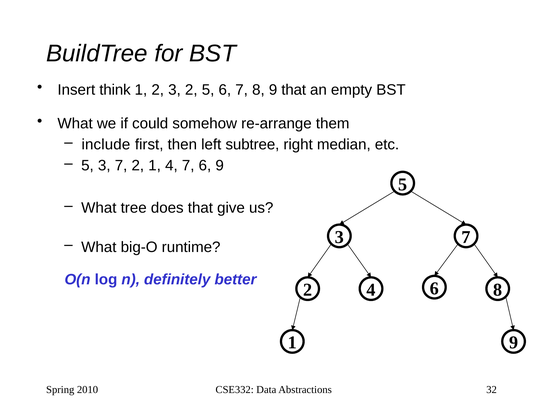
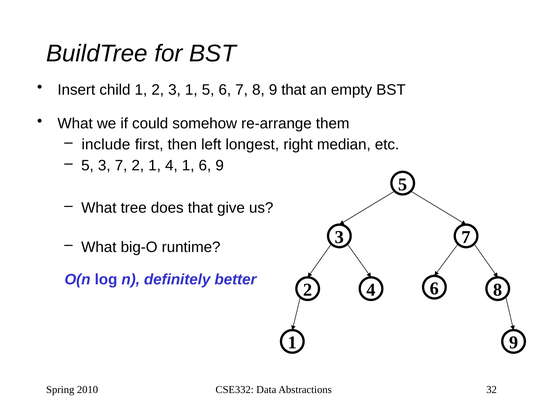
think: think -> child (115, 90)
3 2: 2 -> 1 (191, 90)
subtree: subtree -> longest (252, 145)
4 7: 7 -> 1 (188, 166)
